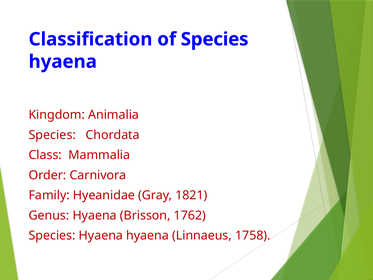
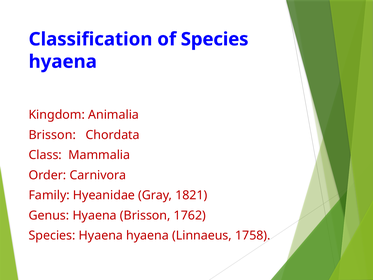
Species: Species -> Brisson (52, 135)
